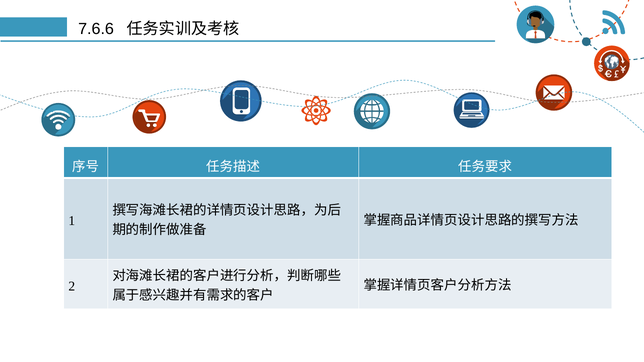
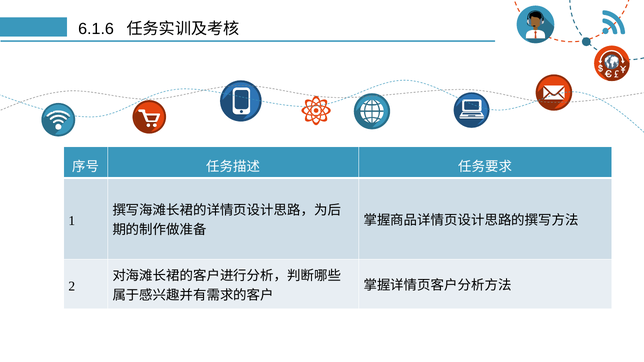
7.6.6: 7.6.6 -> 6.1.6 (96, 29)
